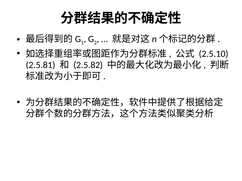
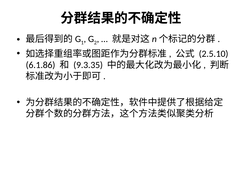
2.5.81: 2.5.81 -> 6.1.86 (41, 65)
2.5.82: 2.5.82 -> 9.3.35 (88, 65)
